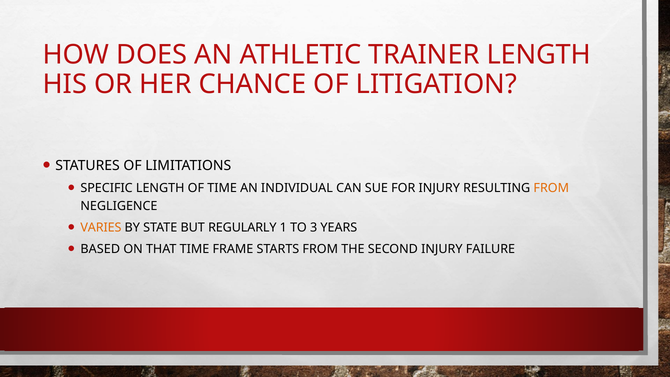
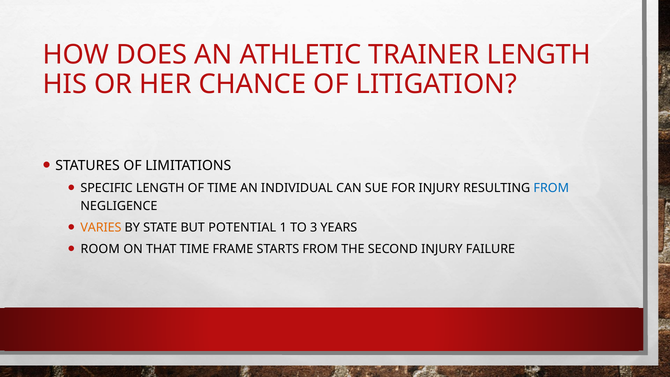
FROM colour: orange -> blue (551, 188)
REGULARLY: REGULARLY -> POTENTIAL (242, 228)
BASED: BASED -> ROOM (100, 249)
